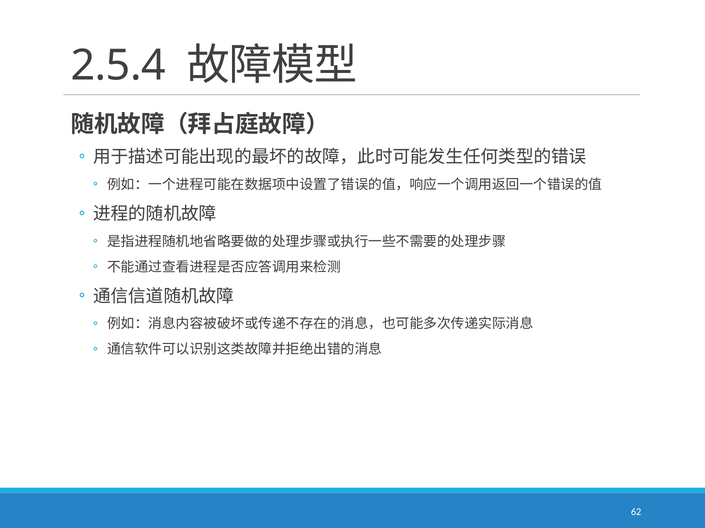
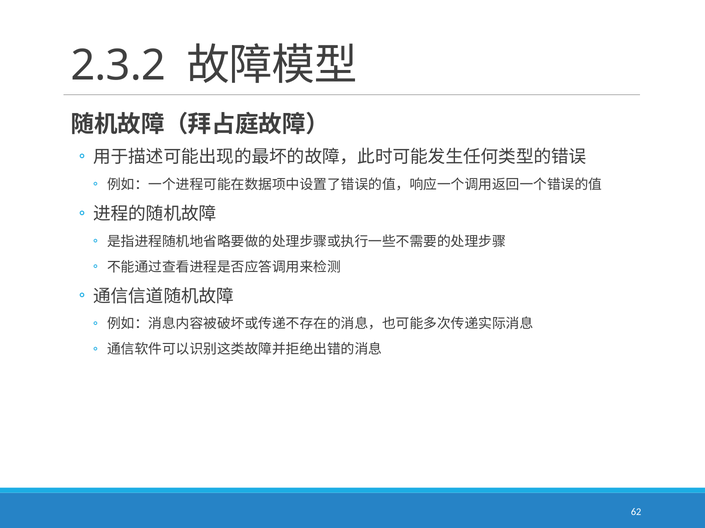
2.5.4: 2.5.4 -> 2.3.2 (118, 65)
